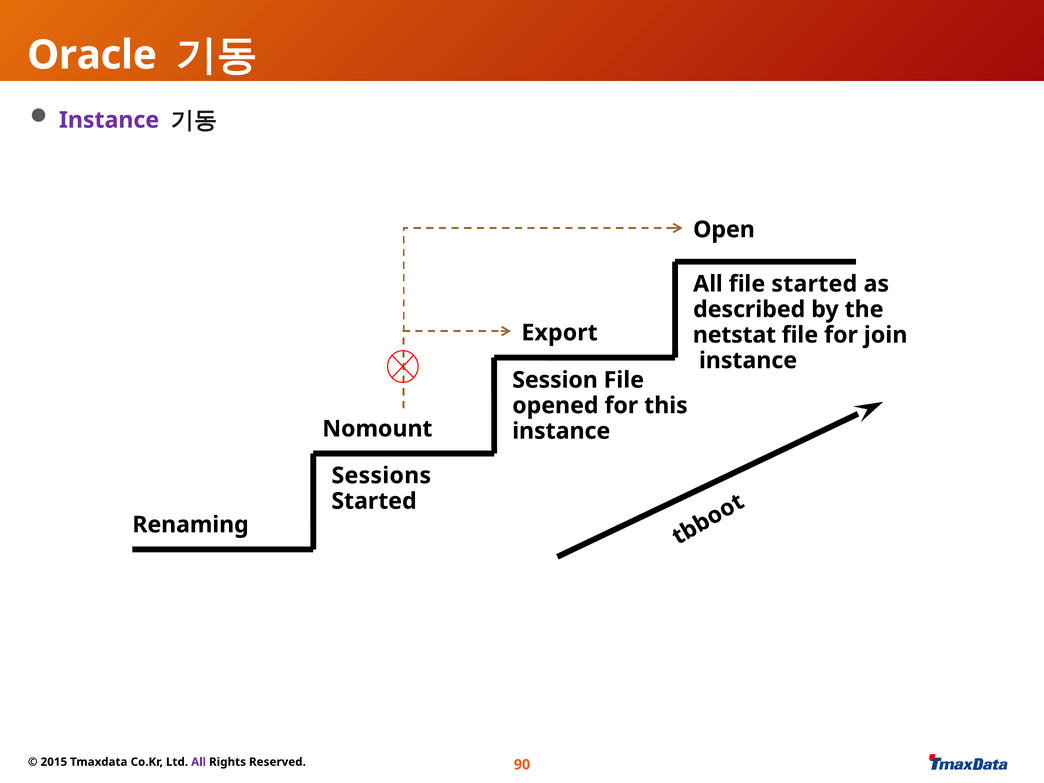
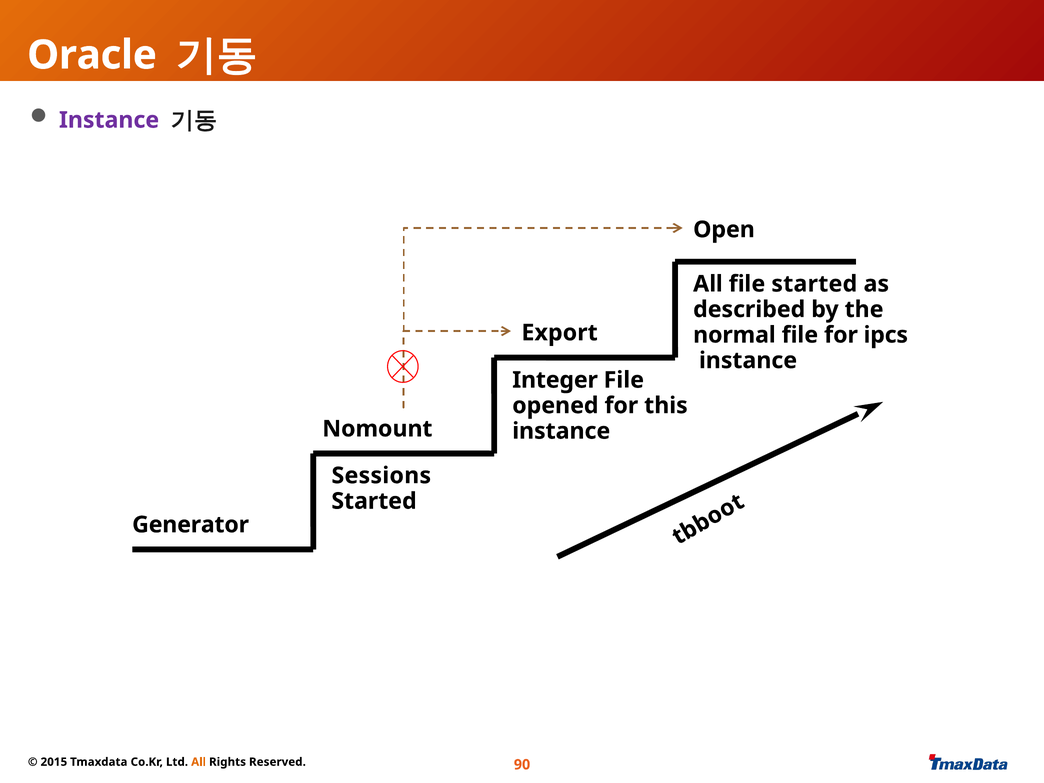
netstat: netstat -> normal (734, 335)
join: join -> ipcs (886, 335)
Session: Session -> Integer (555, 380)
Renaming: Renaming -> Generator (191, 525)
All colour: purple -> orange (199, 762)
